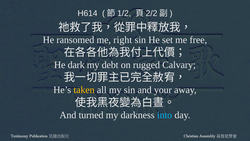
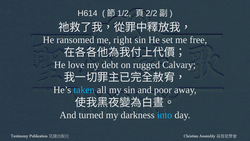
dark: dark -> love (76, 65)
taken colour: yellow -> light blue (84, 90)
your: your -> poor (163, 90)
